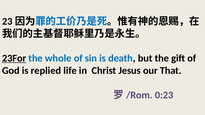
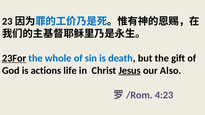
replied: replied -> actions (46, 71)
Jesus underline: none -> present (130, 71)
That: That -> Also (171, 71)
0:23: 0:23 -> 4:23 (164, 95)
